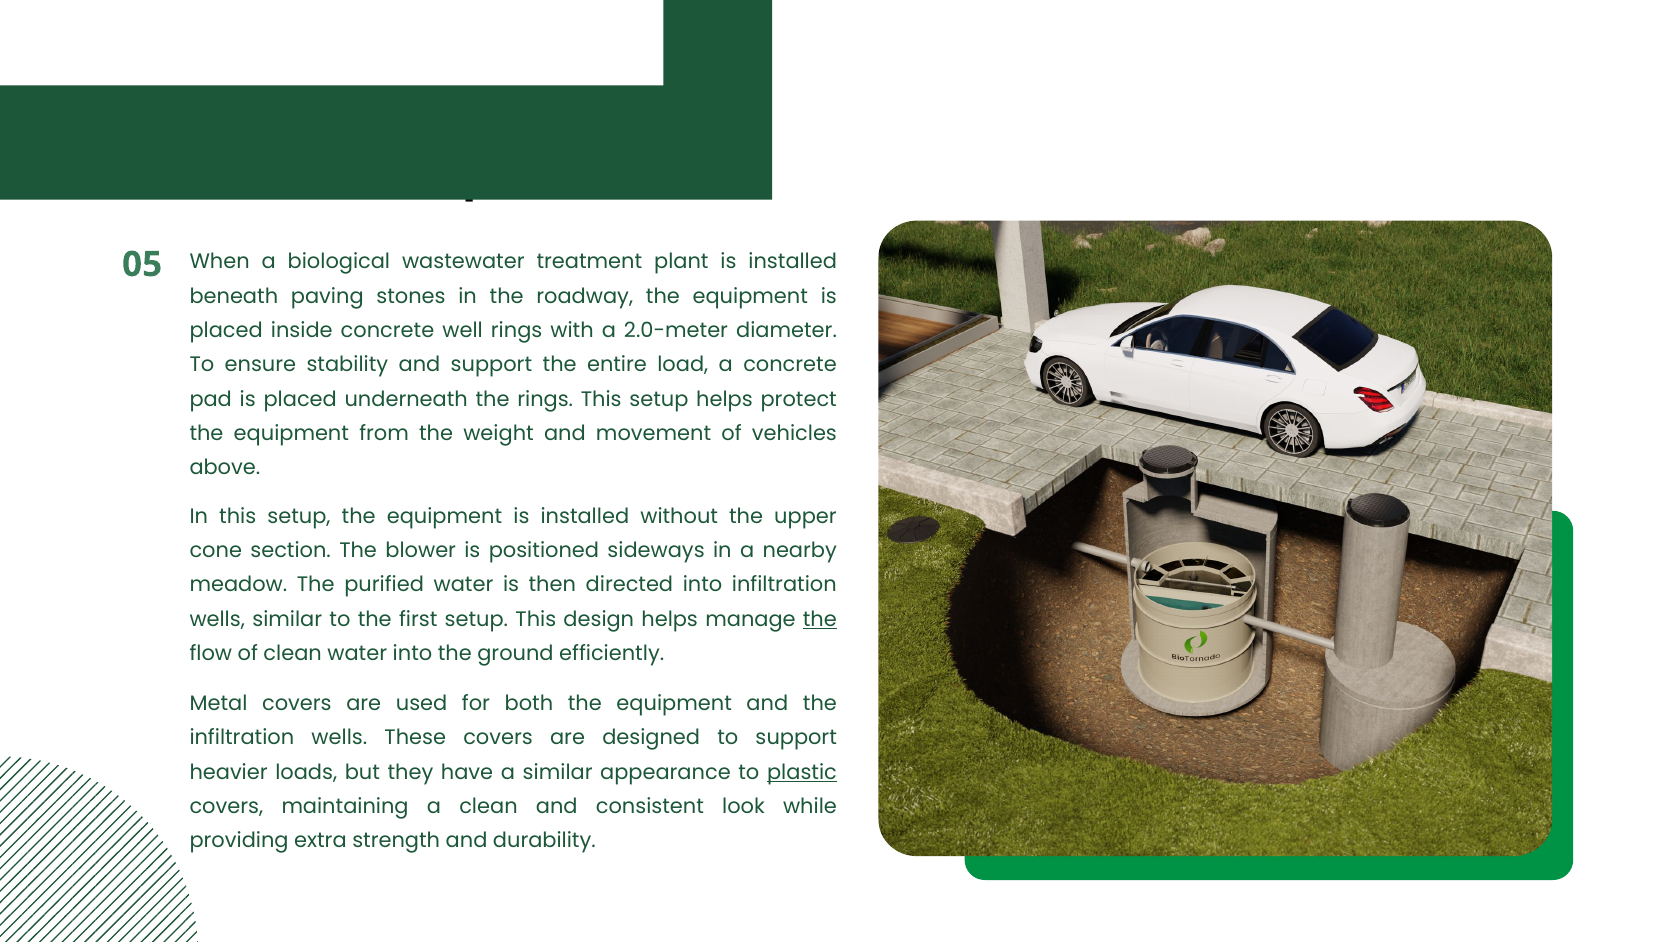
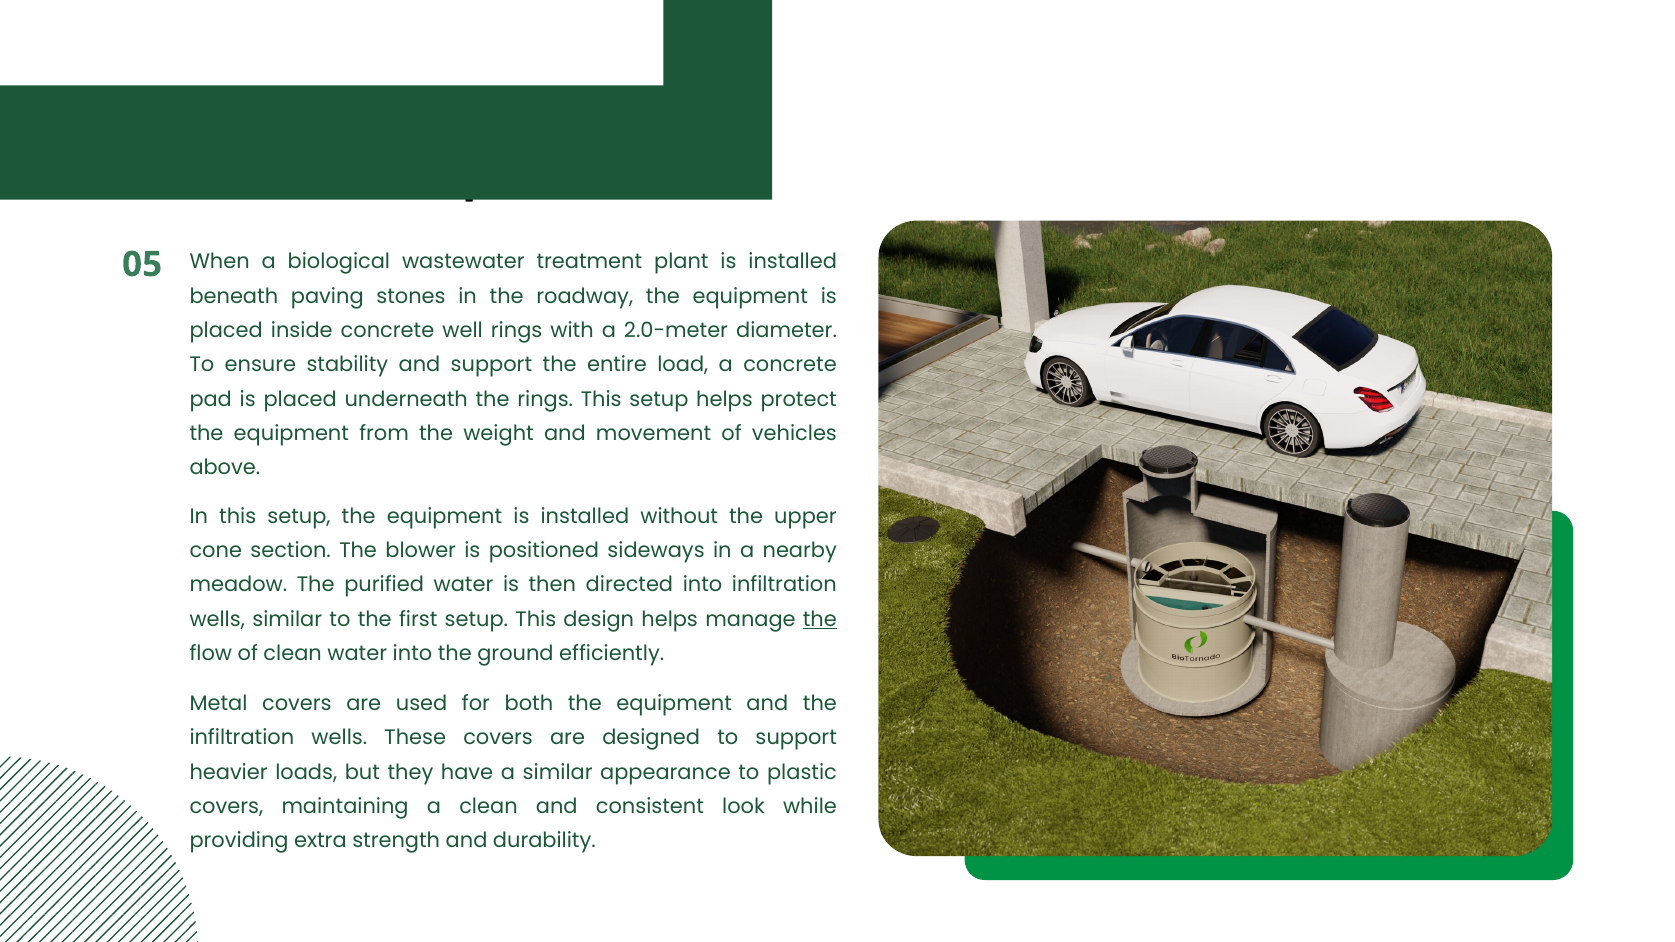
plastic underline: present -> none (802, 772)
